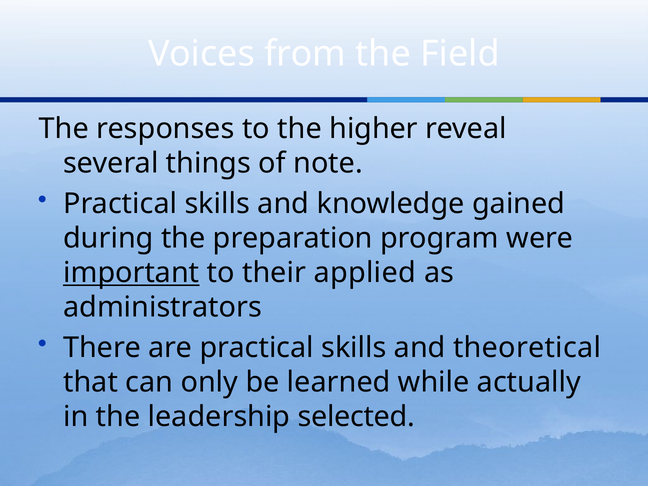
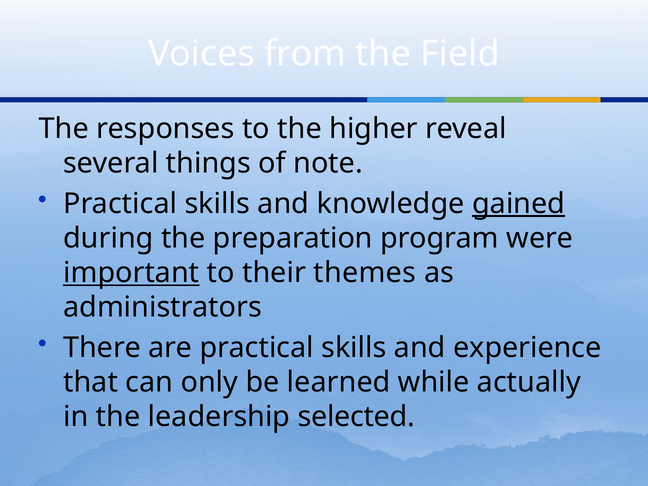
gained underline: none -> present (519, 204)
applied: applied -> themes (365, 273)
theoretical: theoretical -> experience (527, 348)
